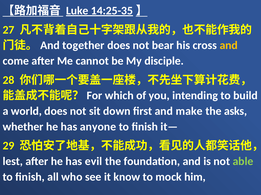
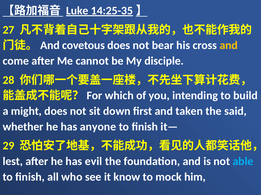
together: together -> covetous (83, 46)
world: world -> might (26, 112)
make: make -> taken (189, 112)
asks: asks -> said (235, 112)
able colour: light green -> light blue (243, 162)
